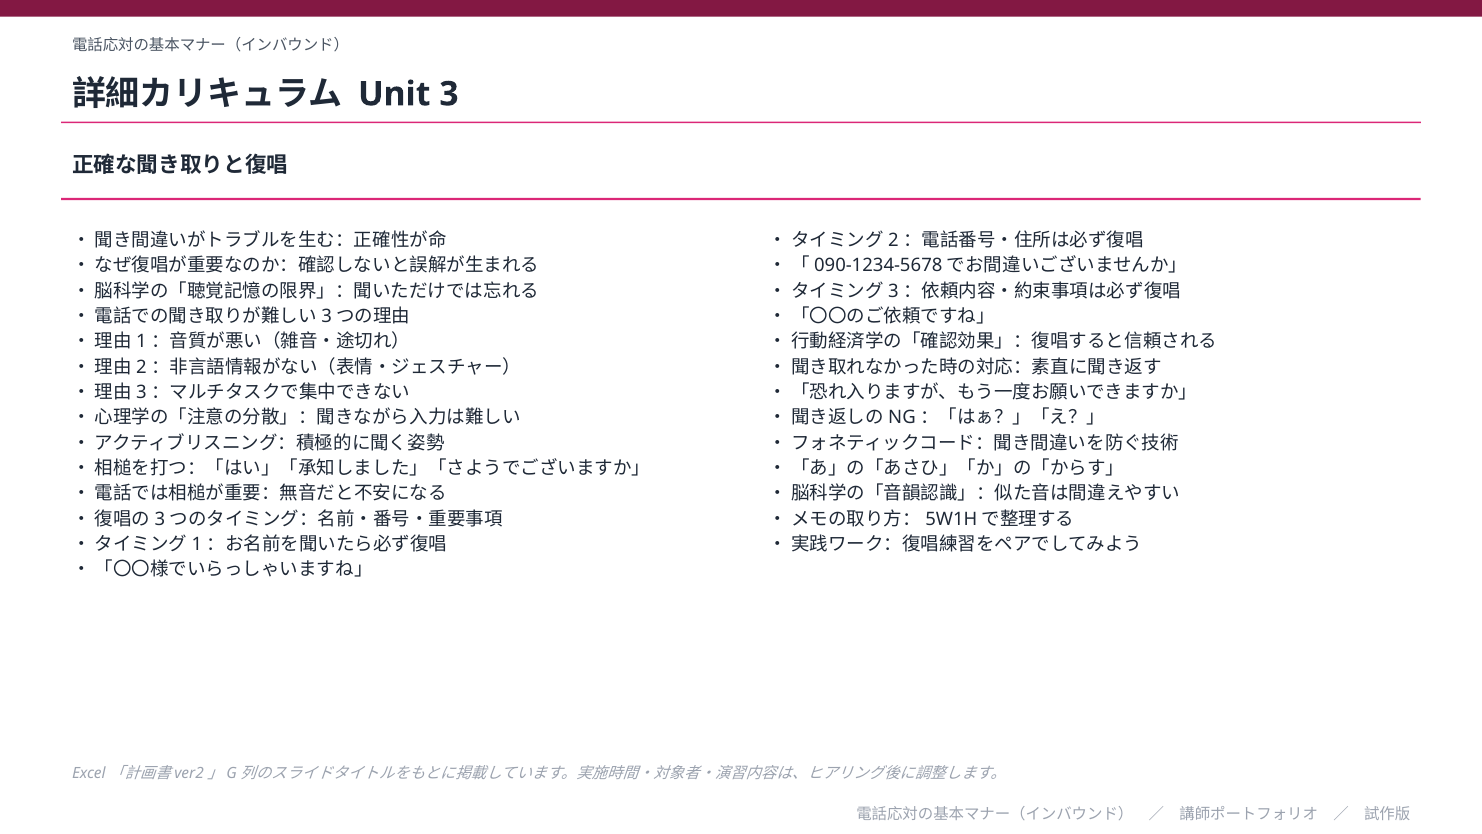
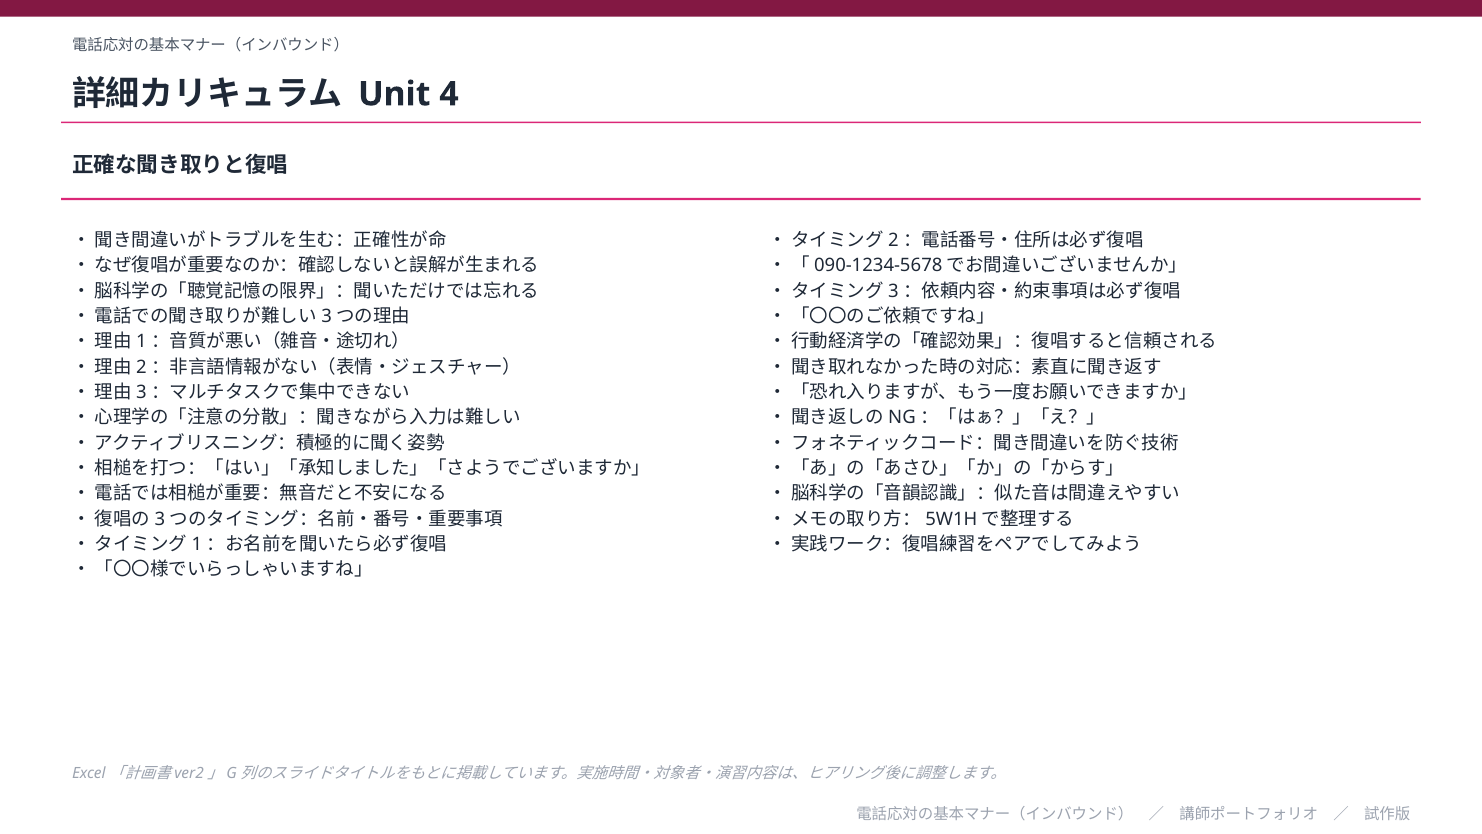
3: 3 -> 4 (449, 94)
